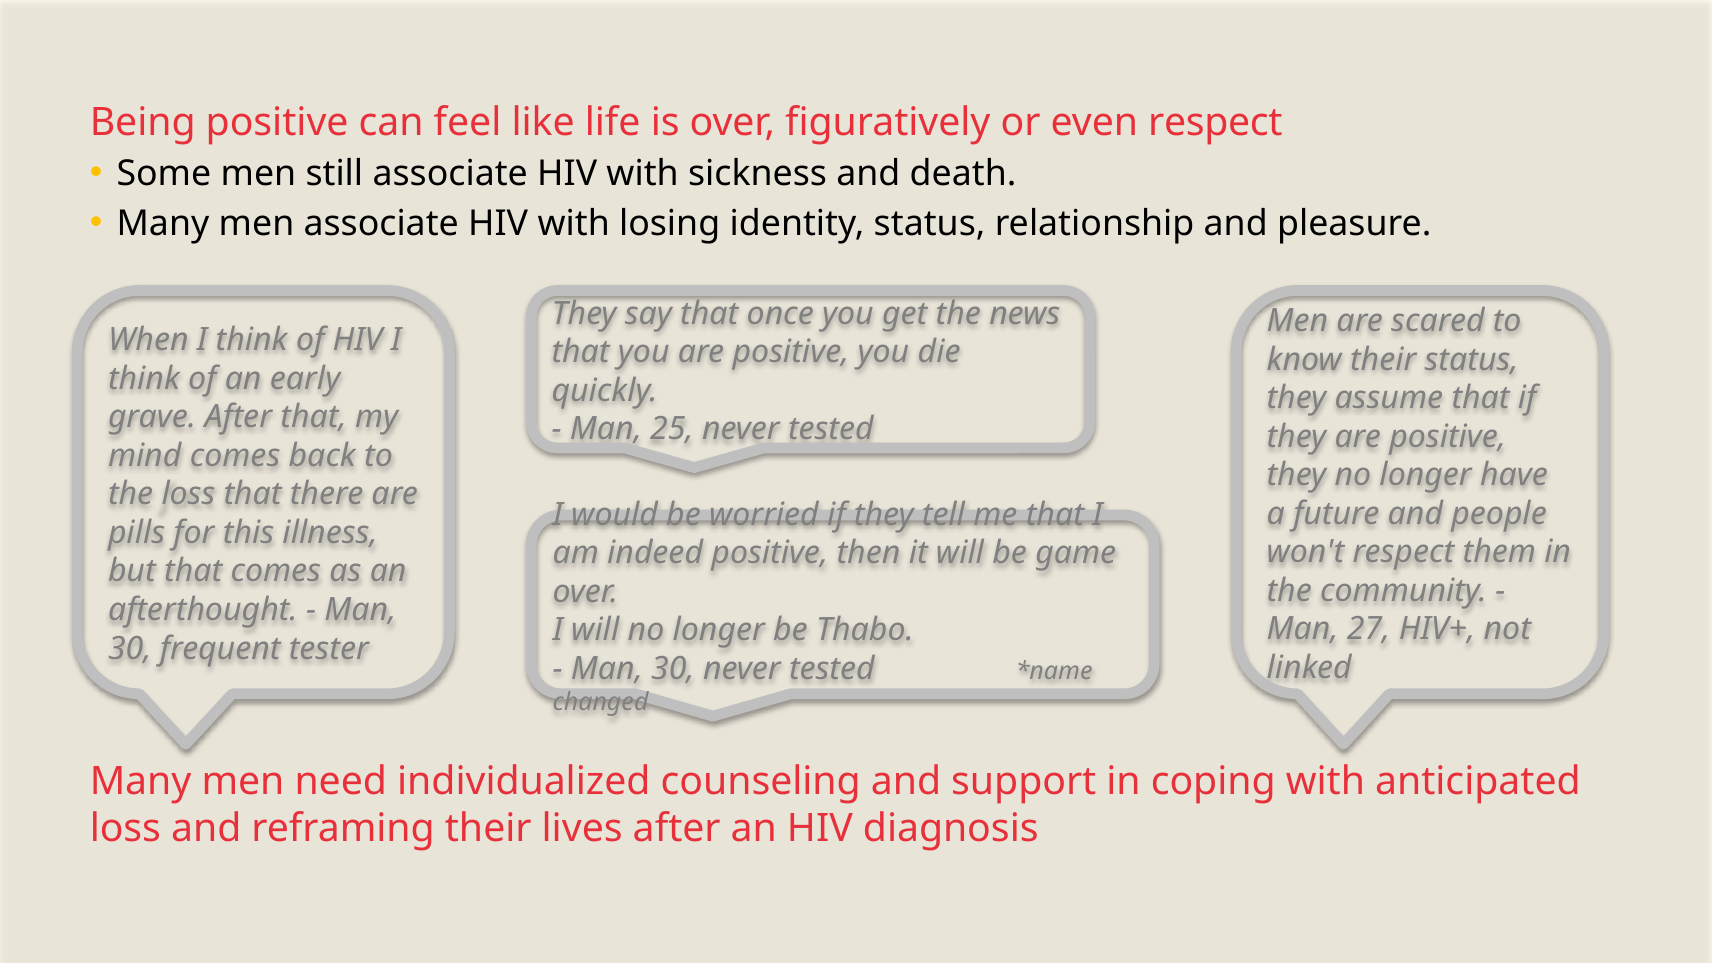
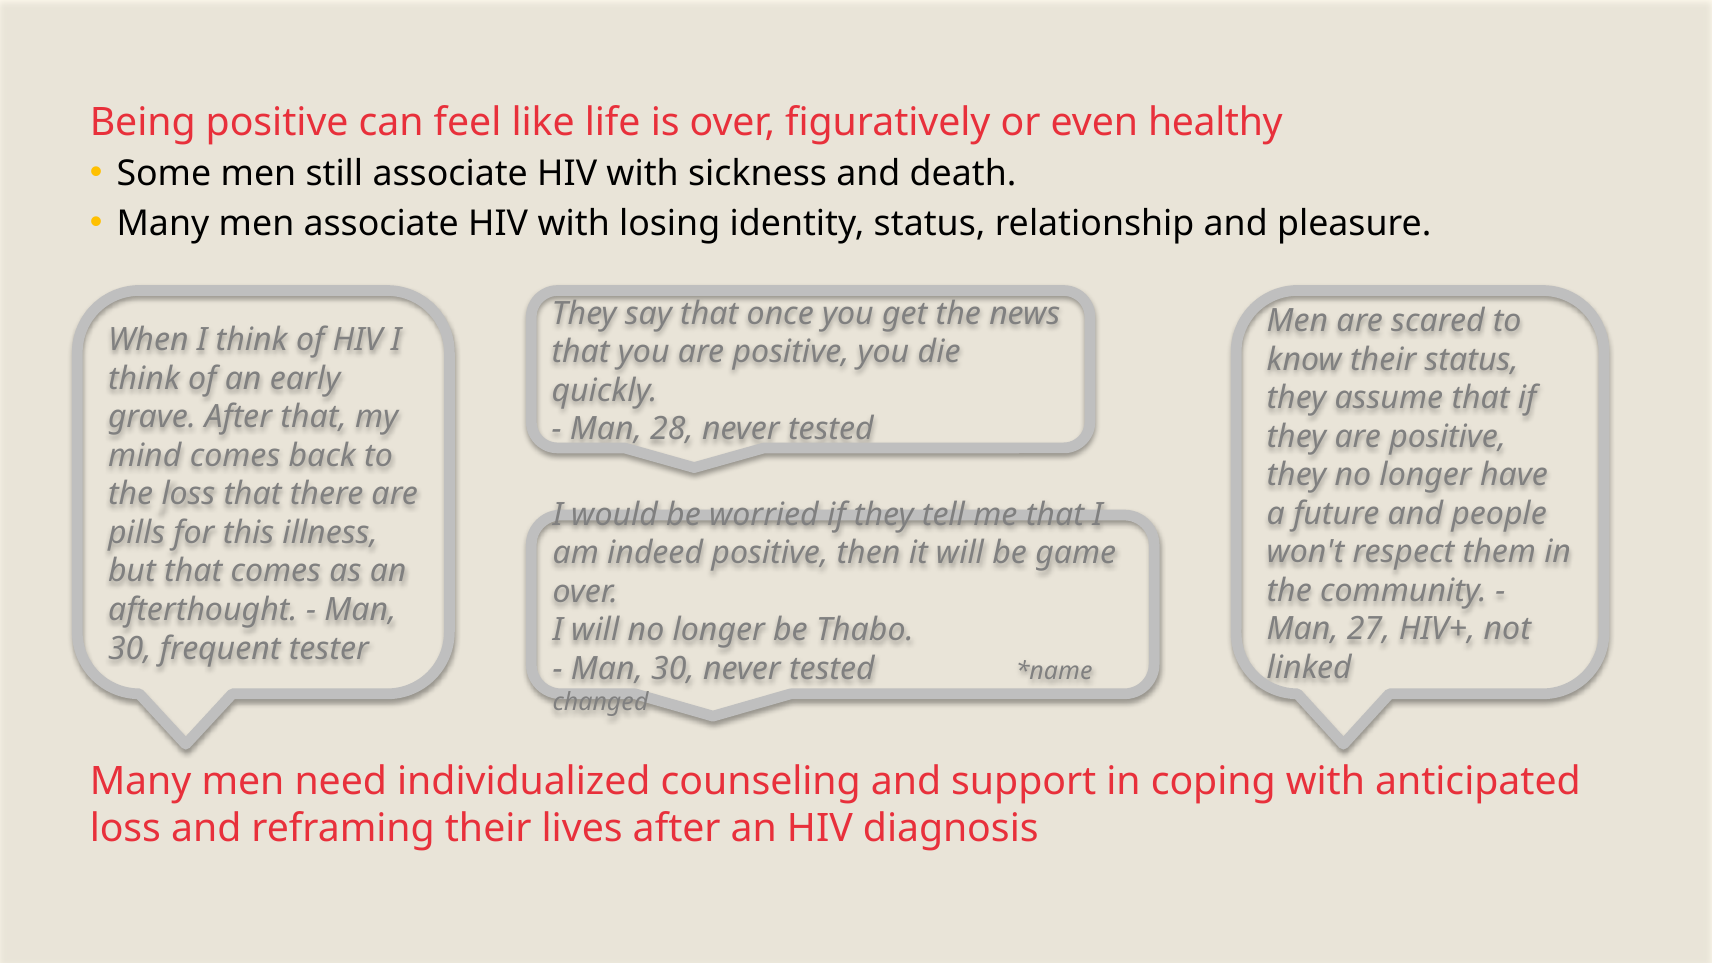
even respect: respect -> healthy (1215, 122)
25: 25 -> 28 (672, 429)
